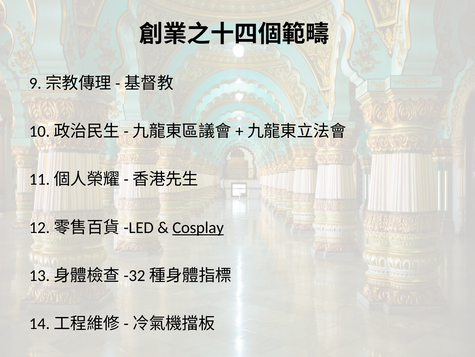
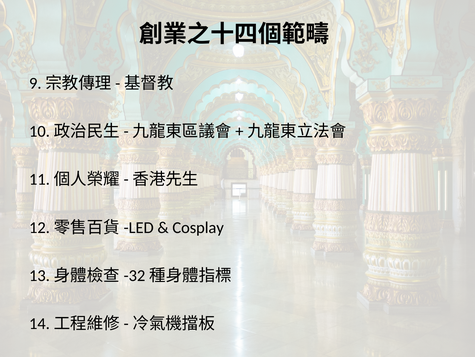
Cosplay underline: present -> none (198, 227)
